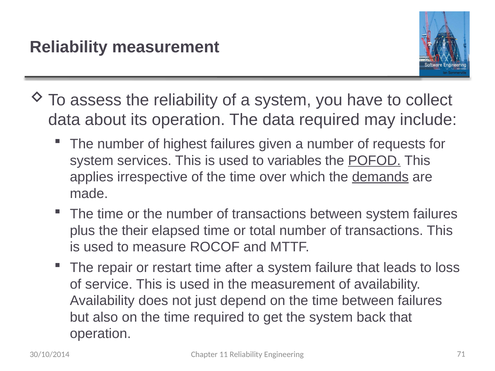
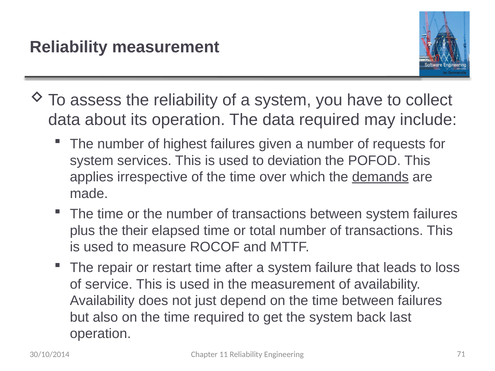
variables: variables -> deviation (295, 161)
POFOD underline: present -> none (374, 161)
back that: that -> last (401, 317)
